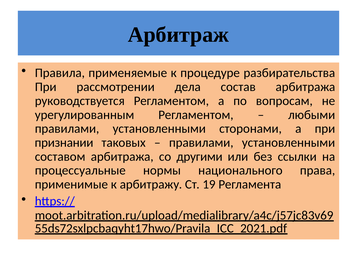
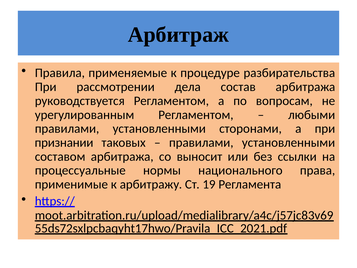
другими: другими -> выносит (199, 156)
